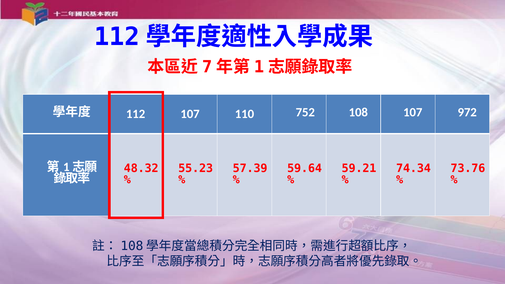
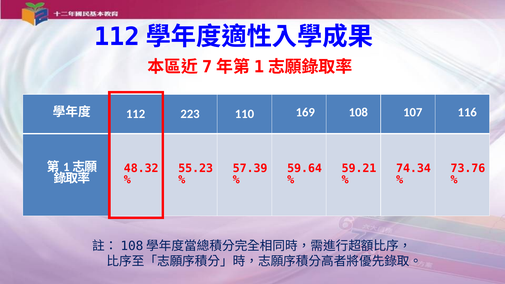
112 107: 107 -> 223 (190, 114)
752: 752 -> 169 (305, 112)
972: 972 -> 116 (467, 112)
